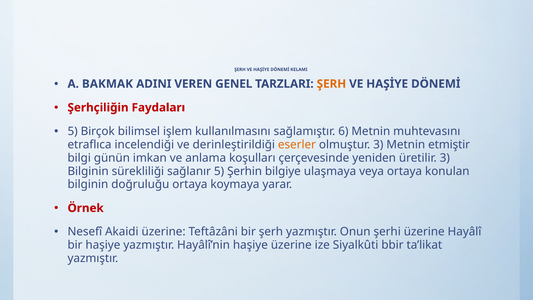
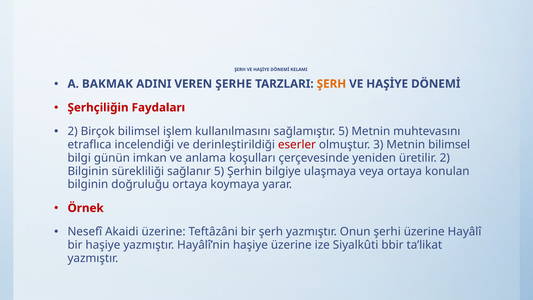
GENEL: GENEL -> ŞERHE (234, 84)
5: 5 -> 2 (73, 131)
sağlamıştır 6: 6 -> 5 (343, 131)
eserler colour: orange -> red (297, 144)
Metnin etmiştir: etmiştir -> bilimsel (449, 144)
üretilir 3: 3 -> 2 (445, 158)
